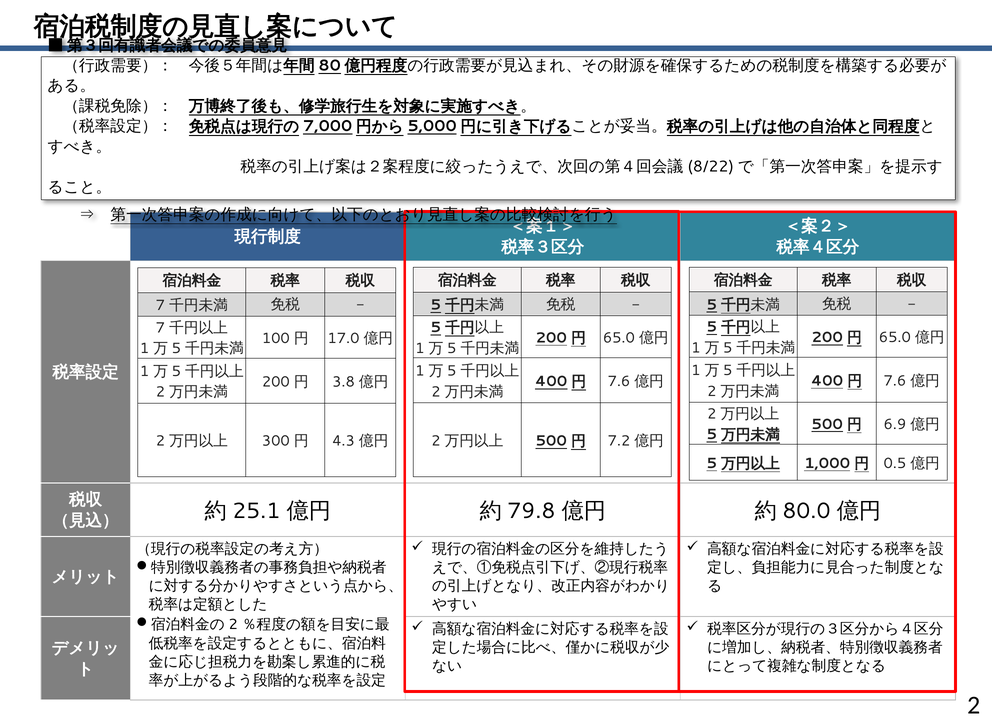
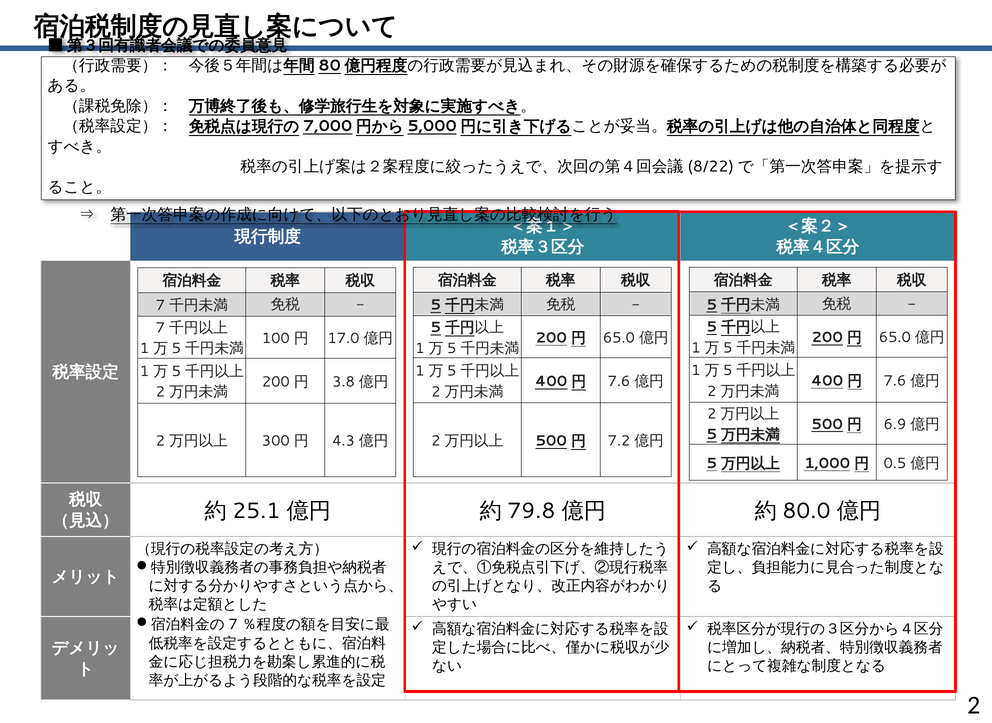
2: 2 -> 7 (233, 625)
